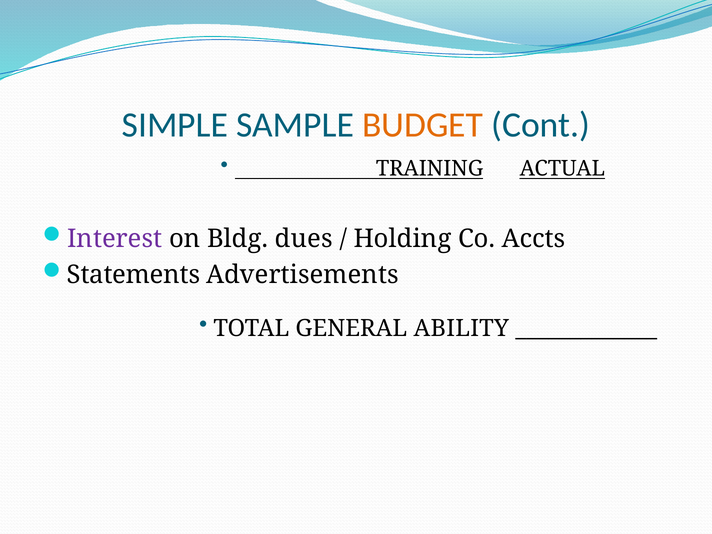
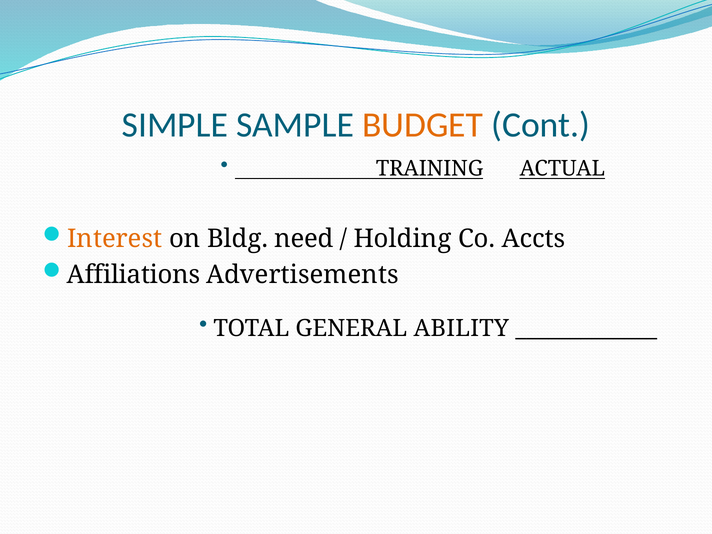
Interest colour: purple -> orange (115, 239)
dues: dues -> need (304, 239)
Statements: Statements -> Affiliations (134, 275)
